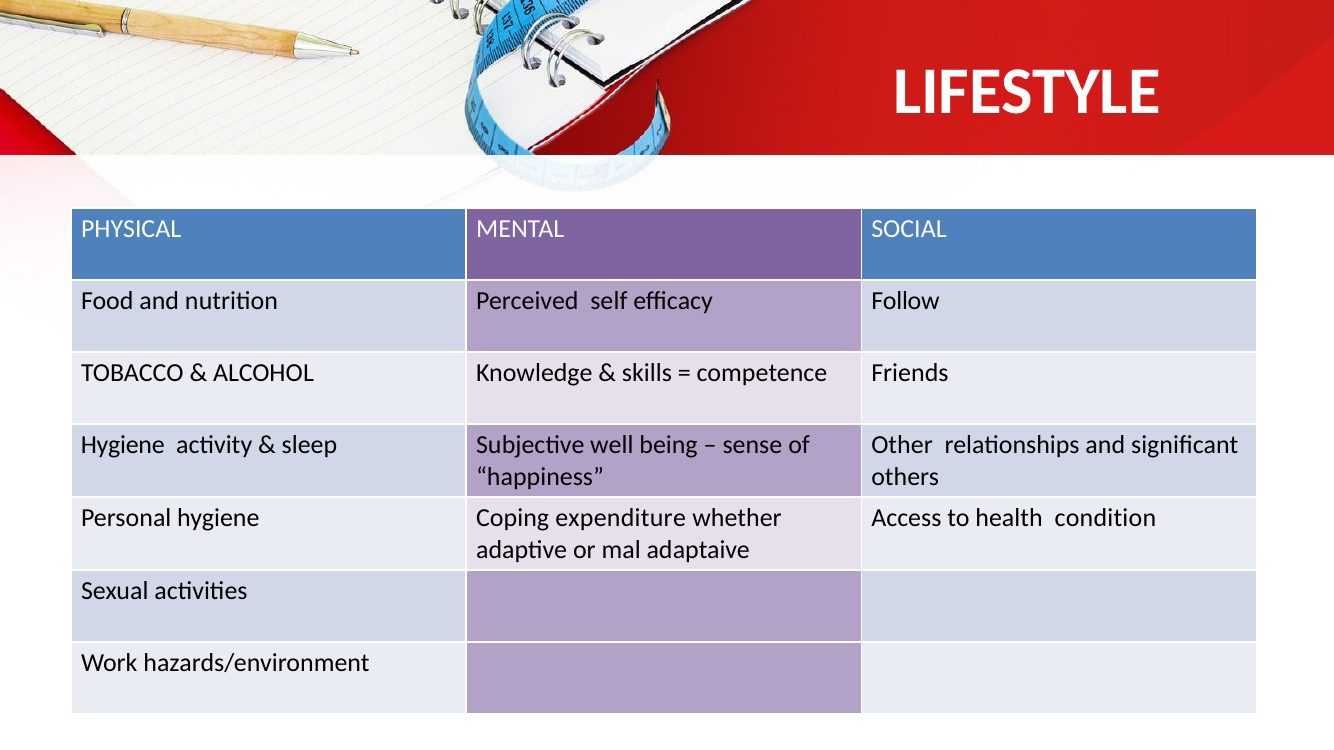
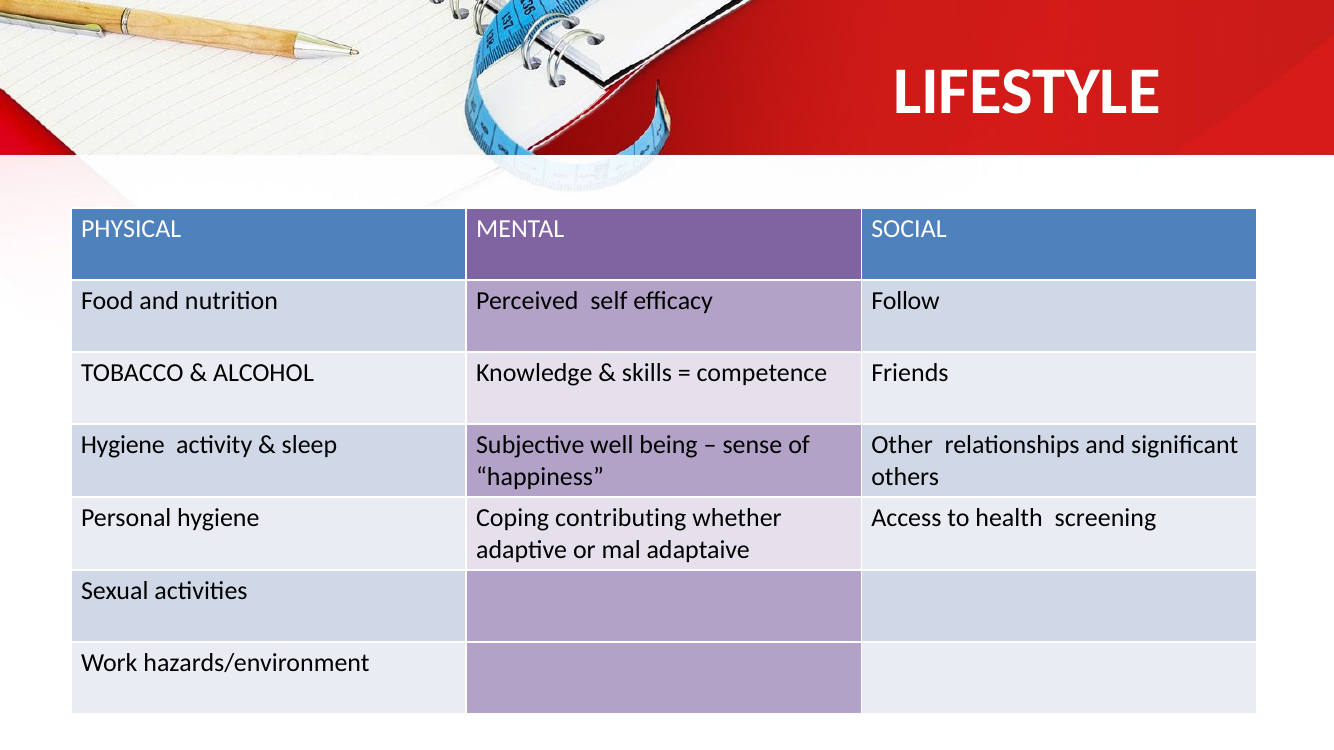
expenditure: expenditure -> contributing (621, 518)
condition: condition -> screening (1105, 518)
